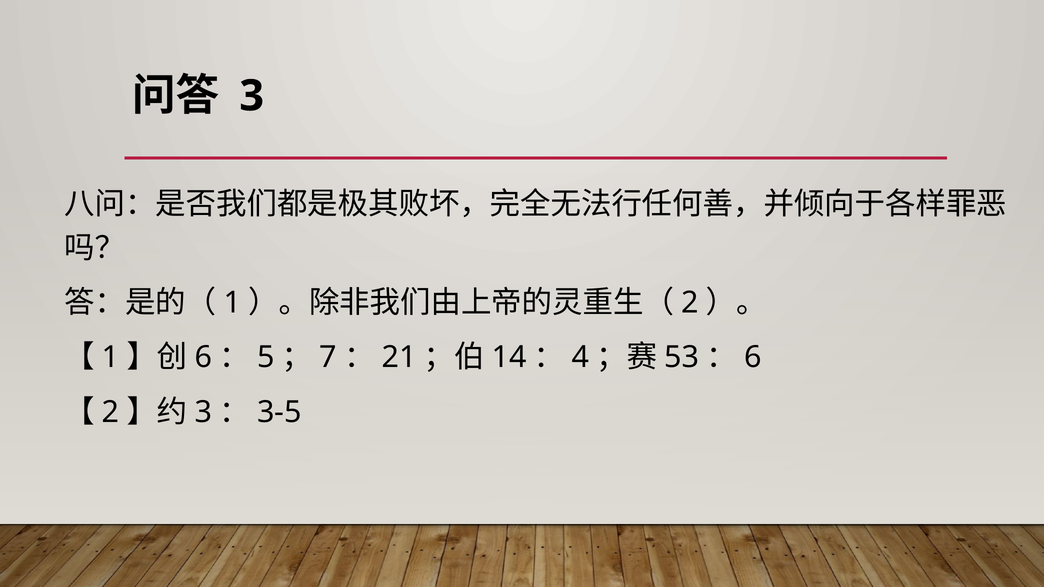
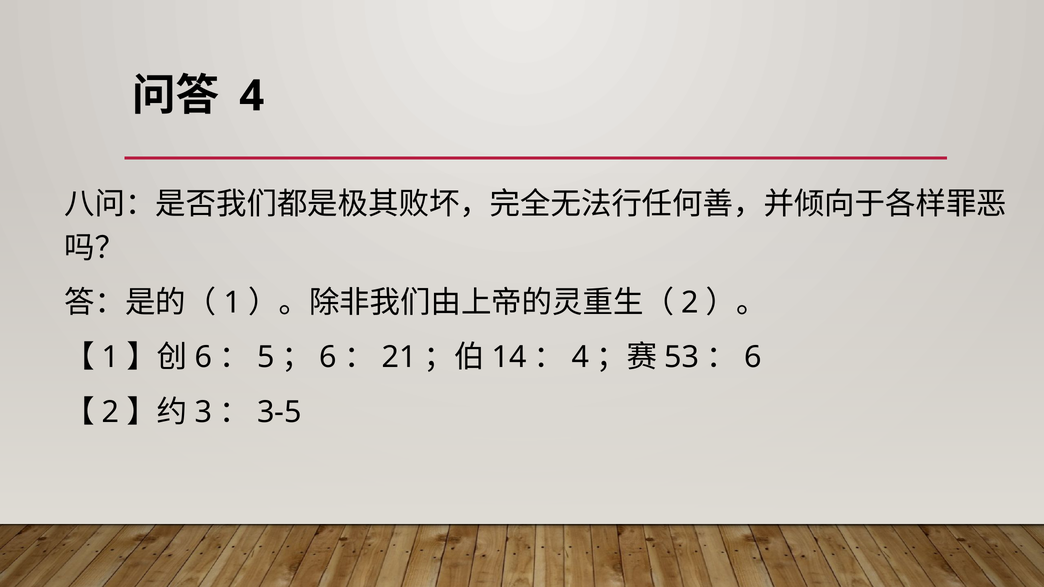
3: 3 -> 4 (252, 96)
7: 7 -> 6 (328, 358)
